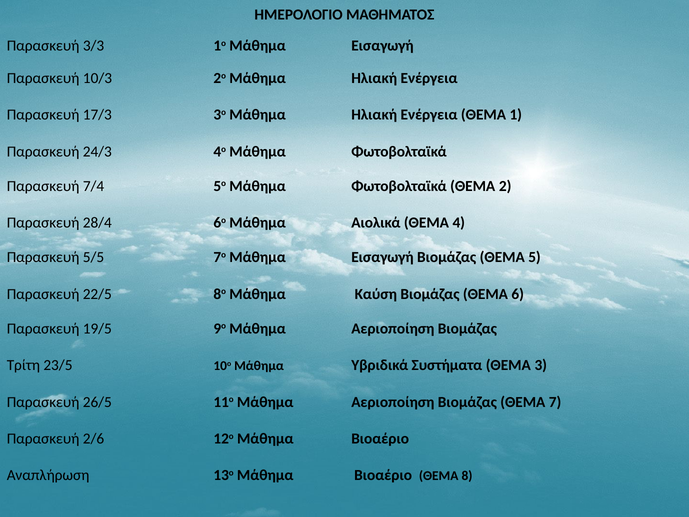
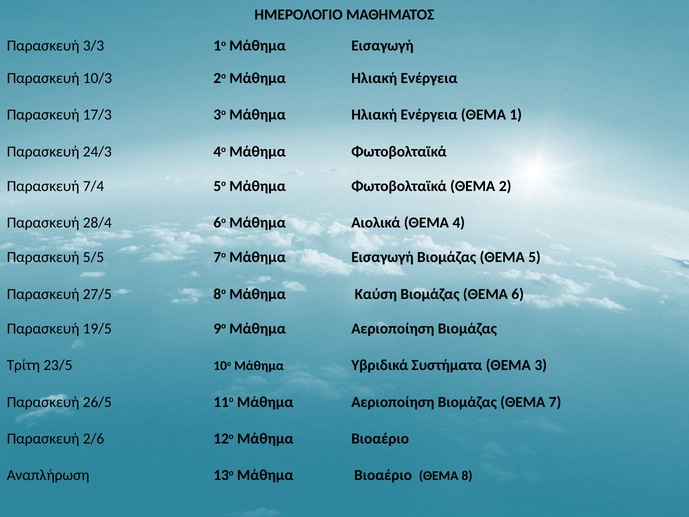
22/5: 22/5 -> 27/5 (97, 294)
